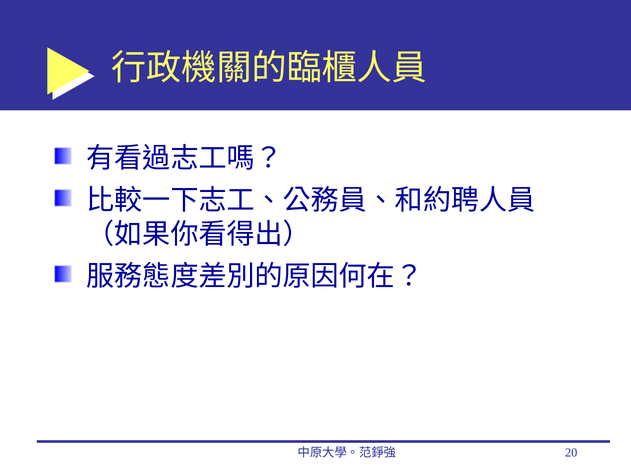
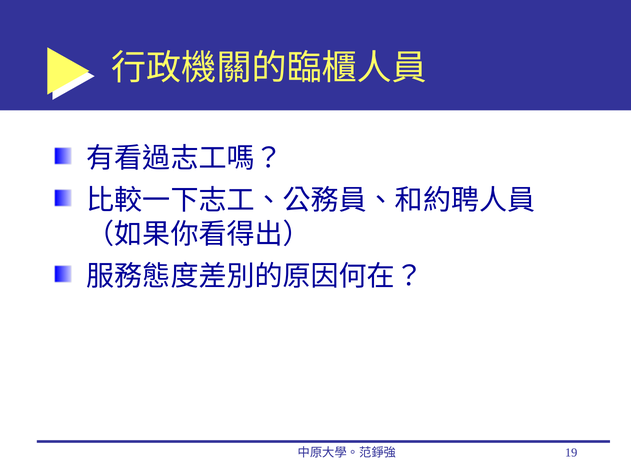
20: 20 -> 19 (571, 453)
